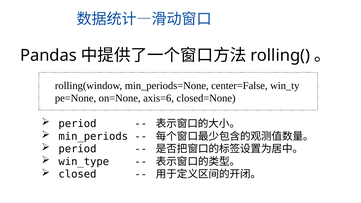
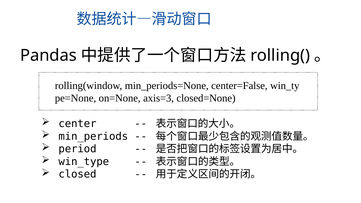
axis=6: axis=6 -> axis=3 (159, 98)
period: period -> center (77, 124)
